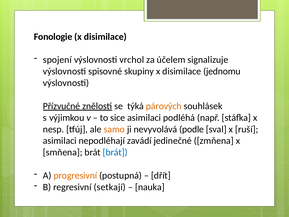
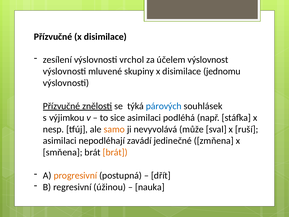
Fonologie: Fonologie -> Přízvučné (53, 37)
spojení: spojení -> zesílení (57, 60)
signalizuje: signalizuje -> výslovnost (208, 60)
spisovné: spisovné -> mluvené (105, 71)
párových colour: orange -> blue (164, 106)
podle: podle -> může (192, 129)
brát colour: blue -> orange (115, 152)
setkají: setkají -> úžinou (110, 187)
